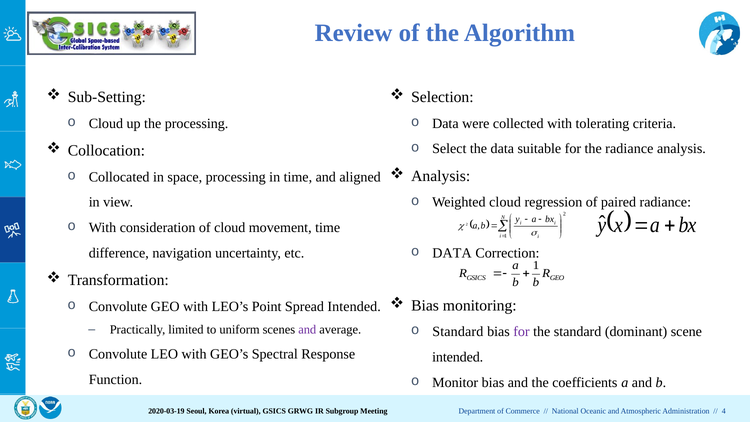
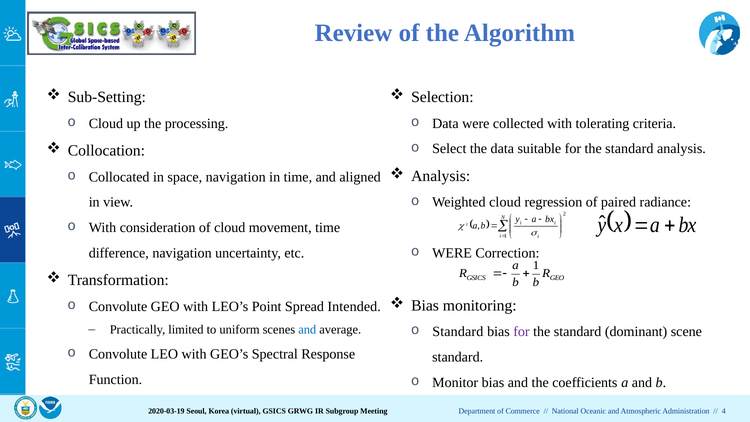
suitable for the radiance: radiance -> standard (629, 149)
space processing: processing -> navigation (236, 177)
DATA: DATA -> WERE (452, 253)
and colour: purple -> blue (307, 330)
intended: intended -> standard (458, 357)
